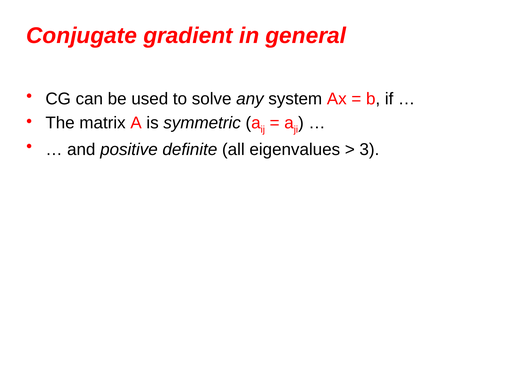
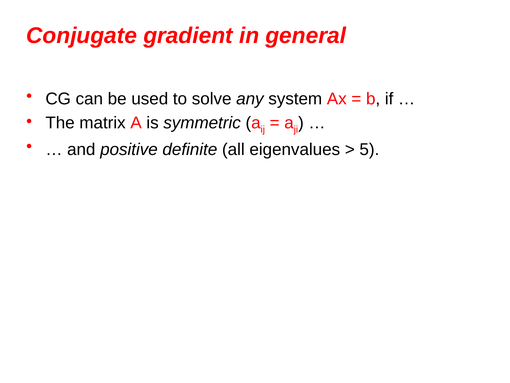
3: 3 -> 5 (369, 149)
